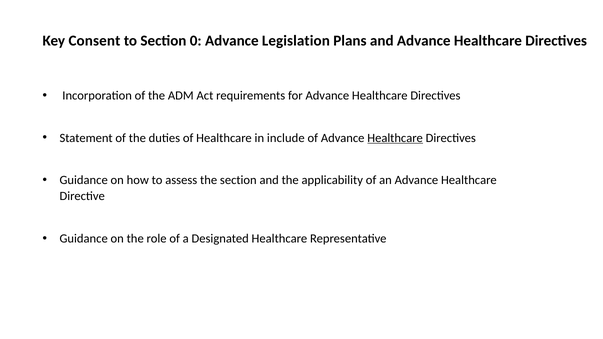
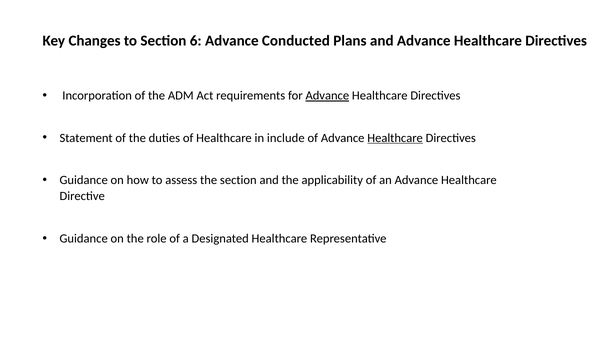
Consent: Consent -> Changes (95, 41)
0: 0 -> 6 (196, 41)
Legislation: Legislation -> Conducted (296, 41)
Advance underline: none -> present (327, 96)
